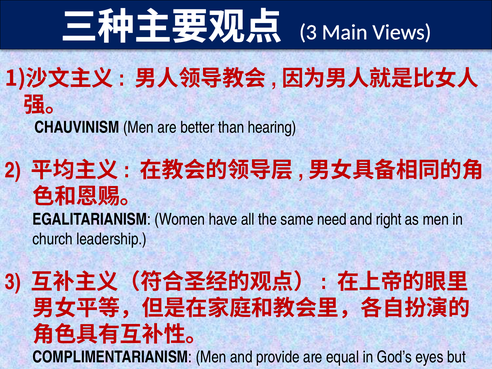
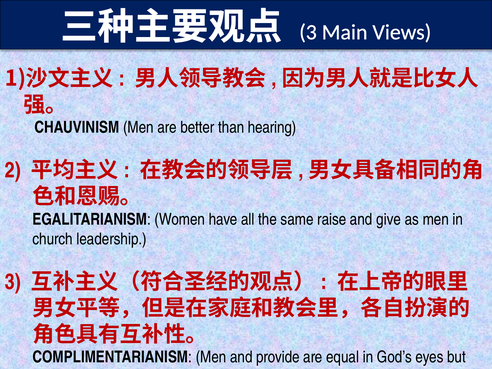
need: need -> raise (332, 219)
right: right -> give (389, 219)
